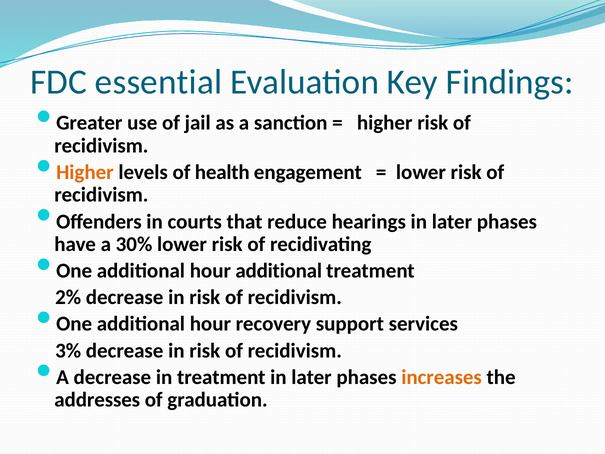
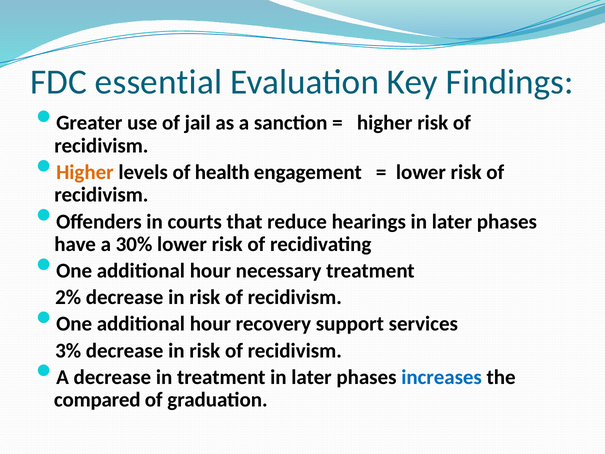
hour additional: additional -> necessary (279, 271)
increases colour: orange -> blue (442, 377)
addresses: addresses -> compared (97, 400)
